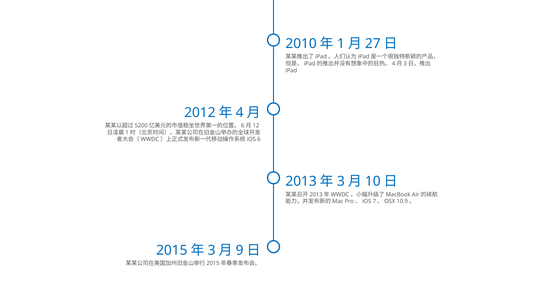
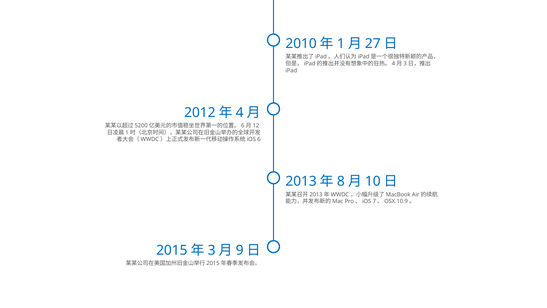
3: 3 -> 8 (341, 181)
